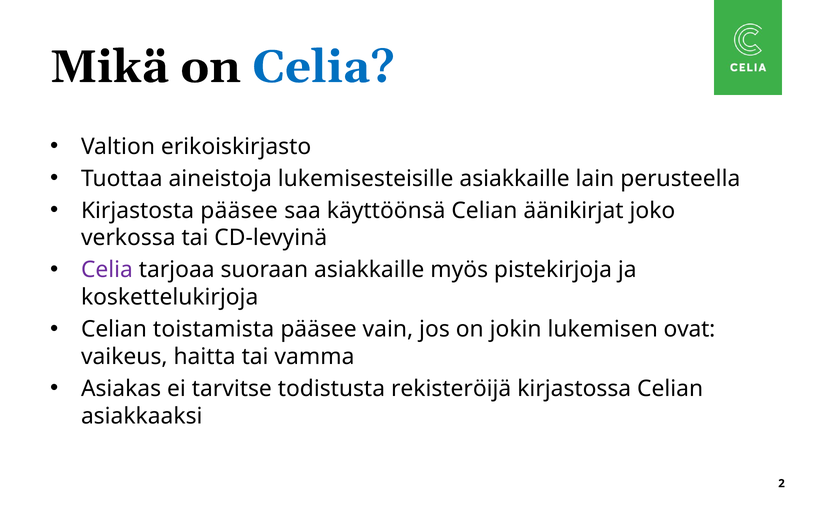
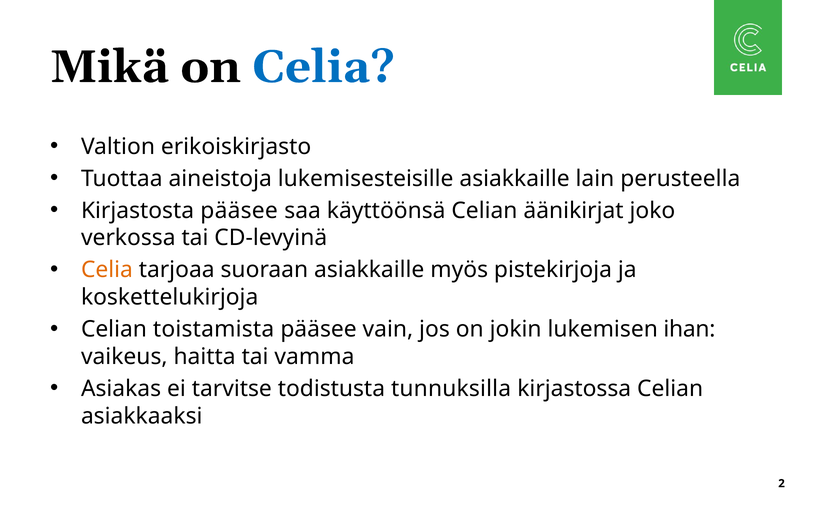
Celia colour: purple -> orange (107, 270)
ovat: ovat -> ihan (689, 329)
rekisteröijä: rekisteröijä -> tunnuksilla (451, 389)
